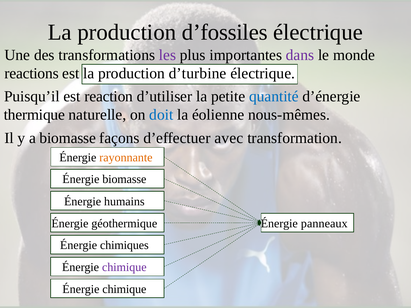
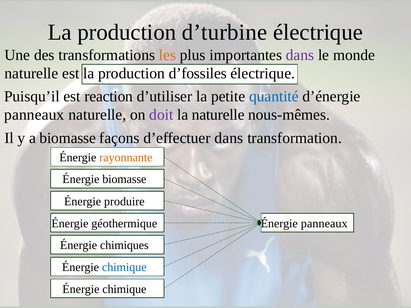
d’fossiles: d’fossiles -> d’turbine (225, 32)
les colour: purple -> orange (167, 55)
reactions: reactions -> naturelle (31, 74)
d’turbine: d’turbine -> d’fossiles (198, 74)
thermique: thermique -> panneaux (34, 115)
doit colour: blue -> purple (161, 115)
la éolienne: éolienne -> naturelle (218, 115)
d’effectuer avec: avec -> dans (229, 138)
humains: humains -> produire (124, 202)
chimique colour: purple -> blue (124, 268)
